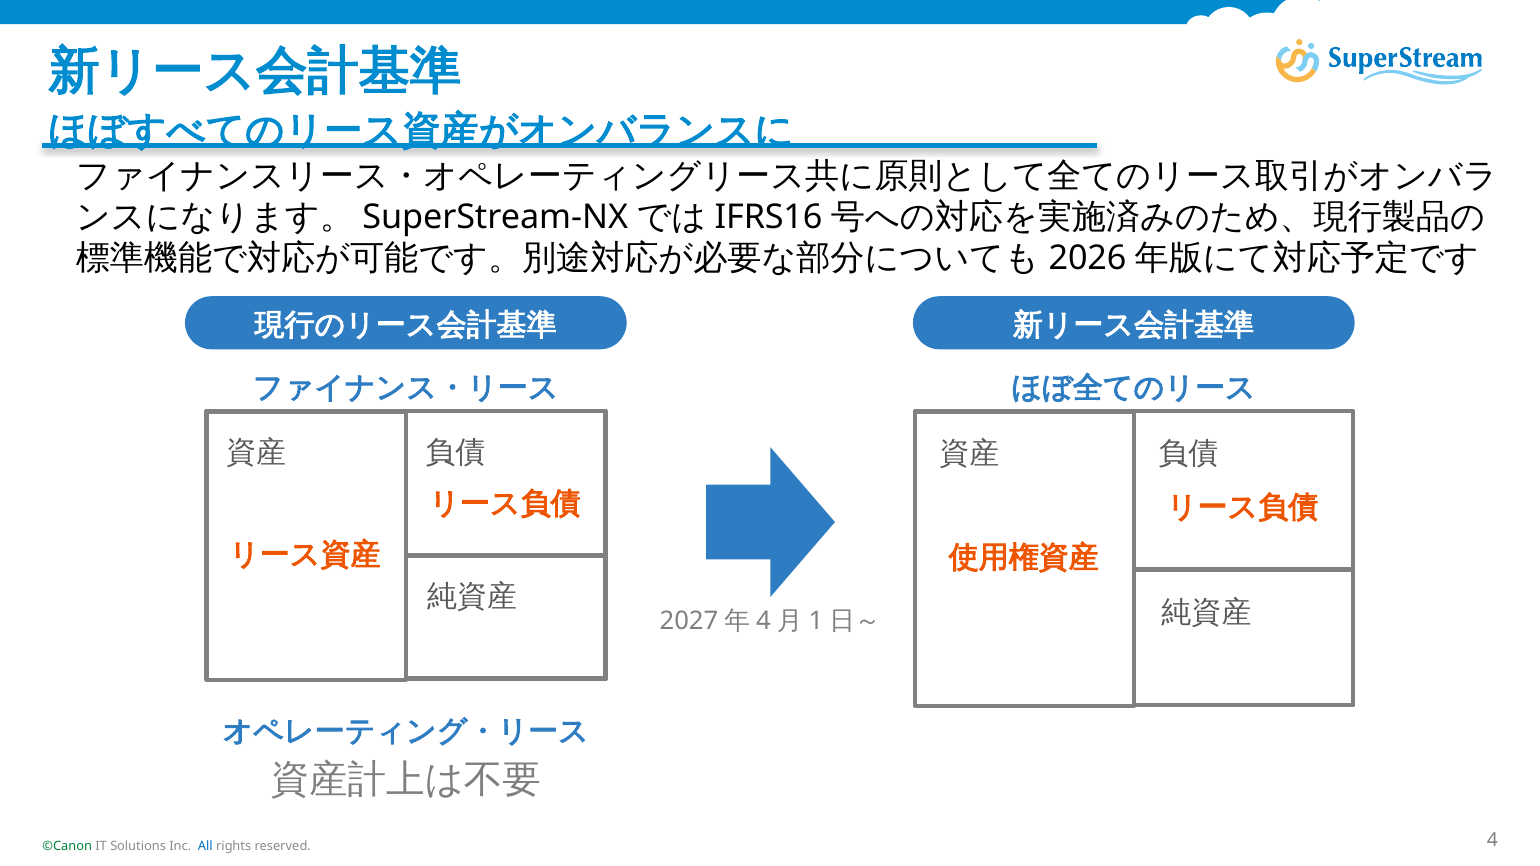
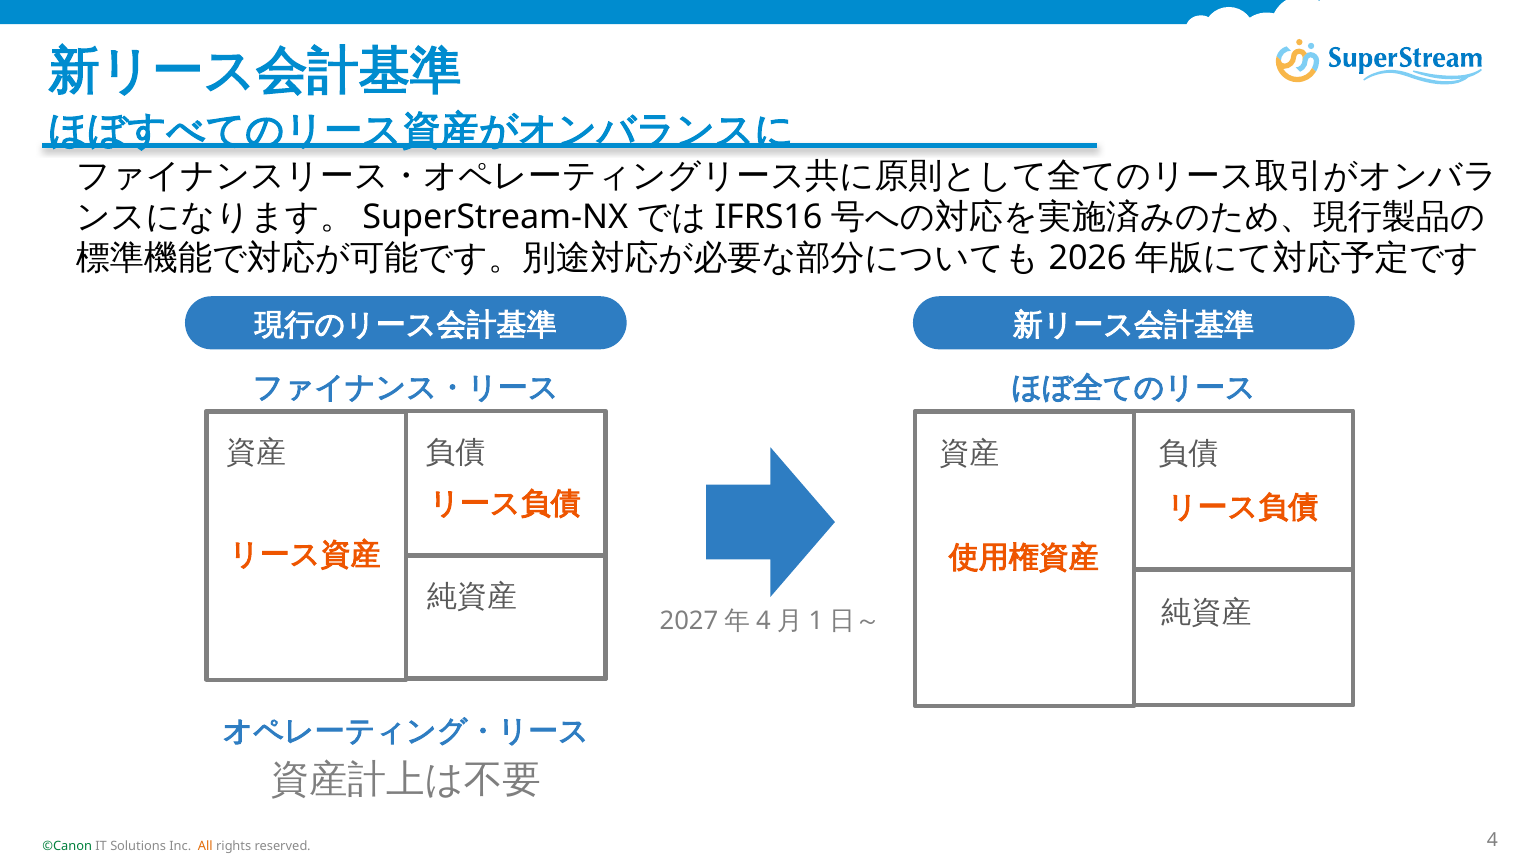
All colour: blue -> orange (205, 847)
